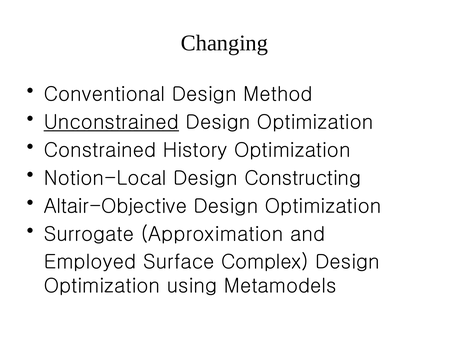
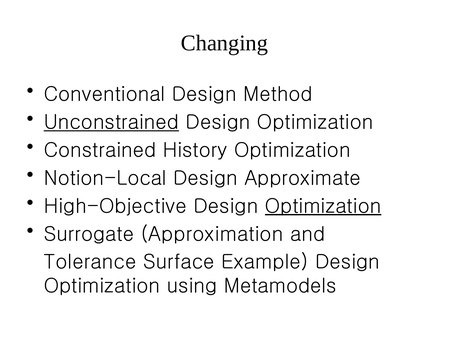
Constructing: Constructing -> Approximate (303, 178)
Altair-Objective: Altair-Objective -> High-Objective (115, 206)
Optimization underline: none -> present (323, 206)
Employed: Employed -> Tolerance (90, 262)
Complex: Complex -> Example (265, 262)
